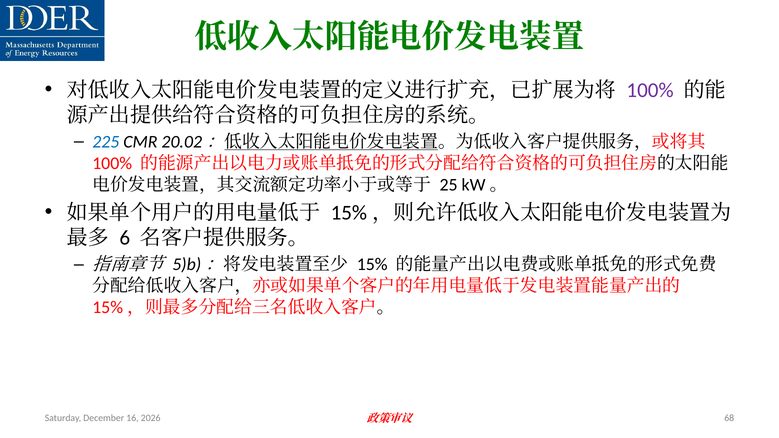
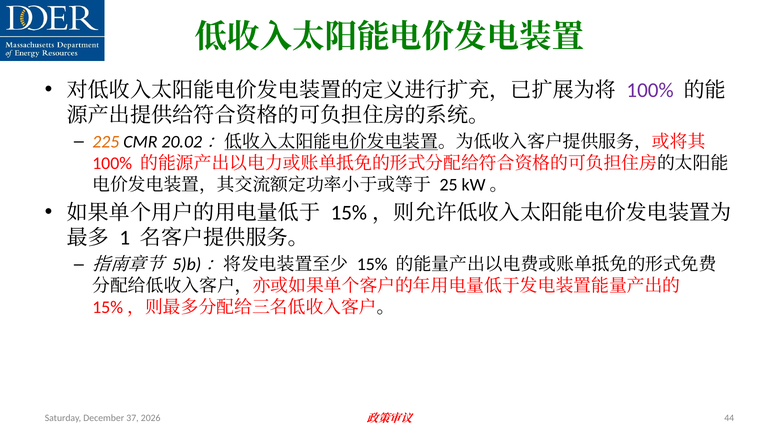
225 colour: blue -> orange (106, 142)
6: 6 -> 1 (125, 238)
16: 16 -> 37 (132, 418)
68: 68 -> 44 (729, 418)
